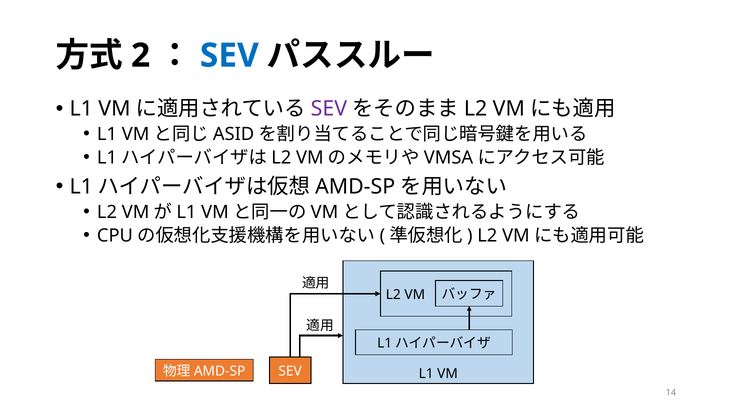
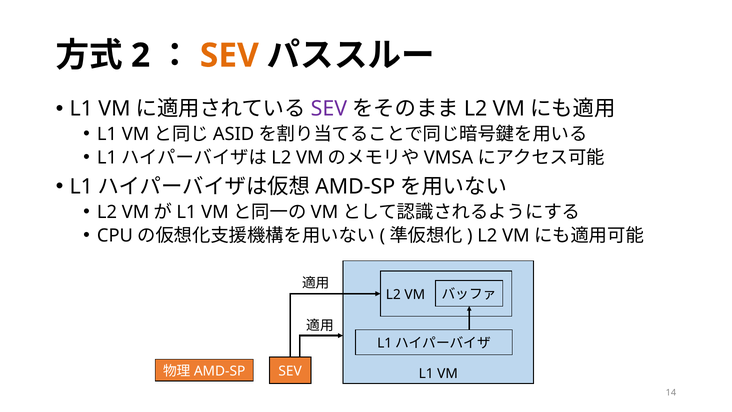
SEV colour: blue -> orange (229, 56)
